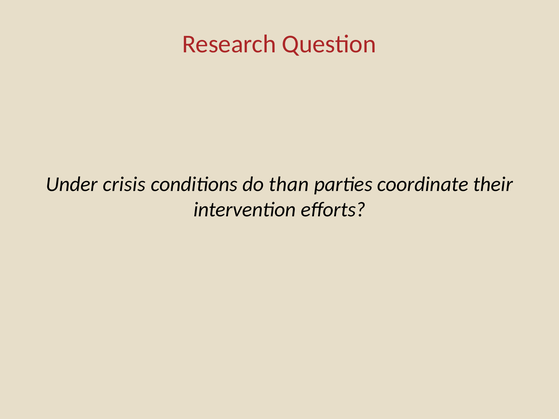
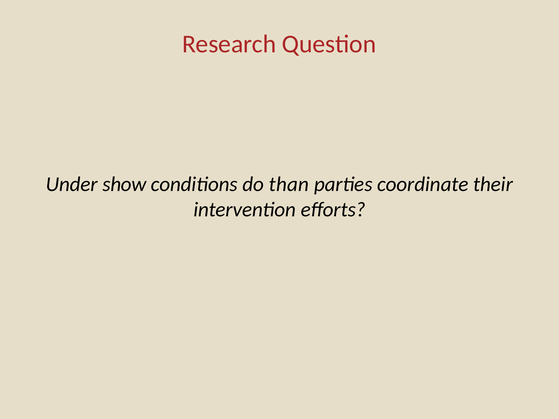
crisis: crisis -> show (124, 185)
